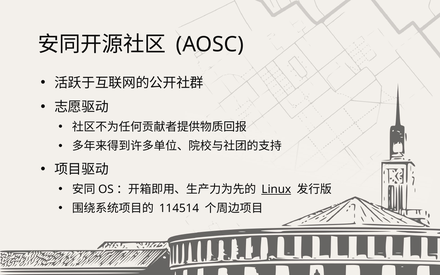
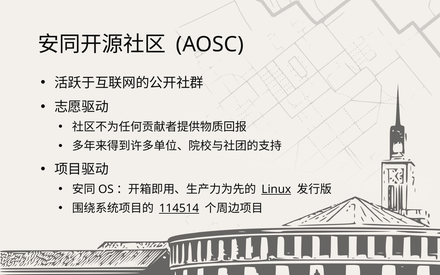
114514 underline: none -> present (179, 208)
